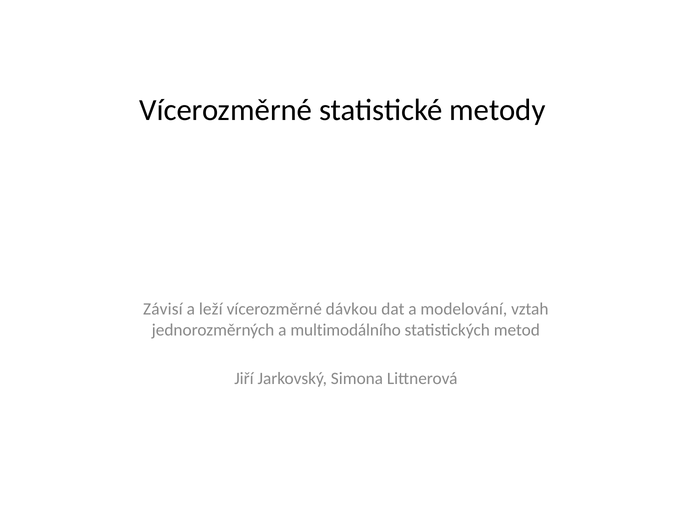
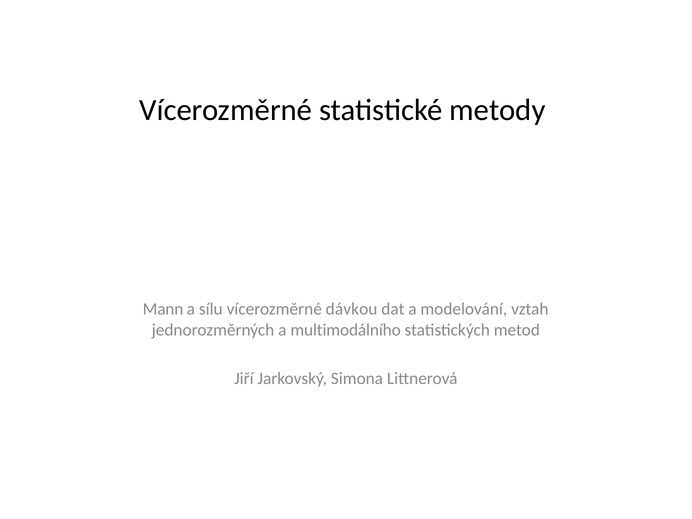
Závisí: Závisí -> Mann (163, 309)
leží: leží -> sílu (211, 309)
